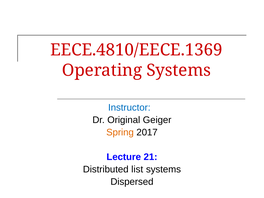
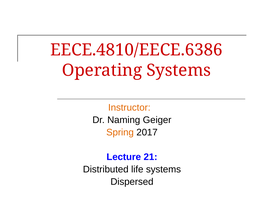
EECE.4810/EECE.1369: EECE.4810/EECE.1369 -> EECE.4810/EECE.6386 (136, 50)
Instructor colour: blue -> orange (129, 108)
Original: Original -> Naming (124, 120)
list: list -> life (137, 169)
